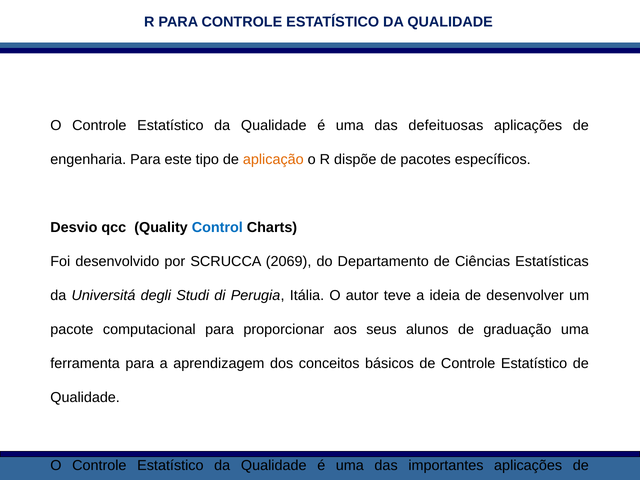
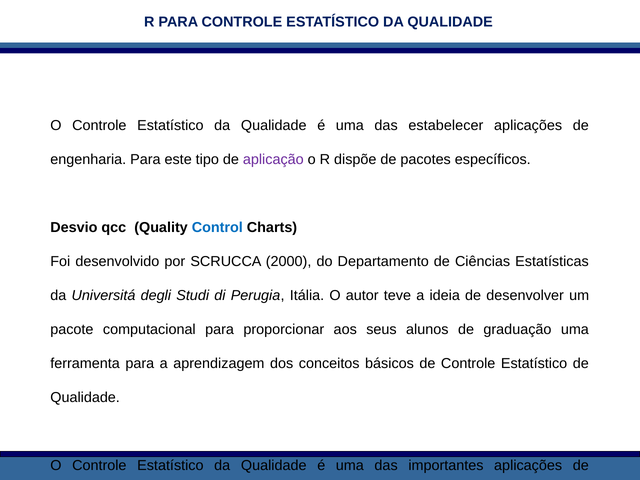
defeituosas: defeituosas -> estabelecer (446, 125)
aplicação colour: orange -> purple (273, 159)
2069: 2069 -> 2000 (289, 261)
